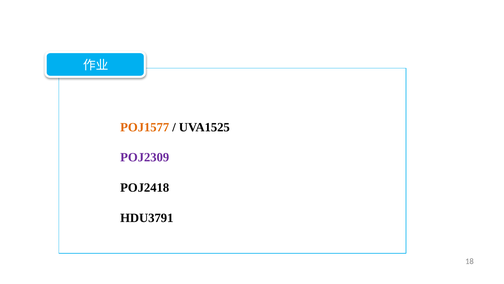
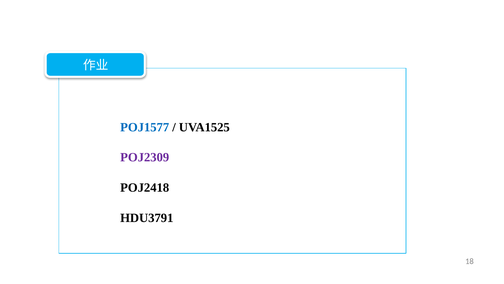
POJ1577 colour: orange -> blue (145, 127)
